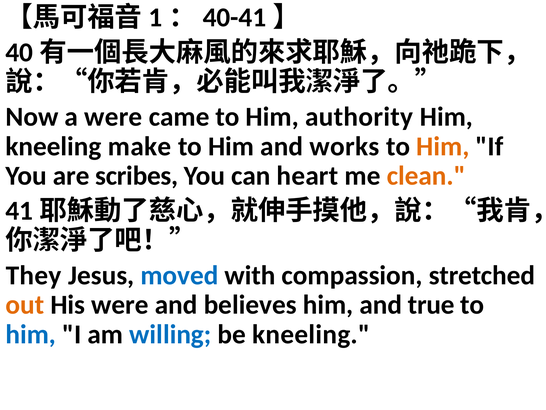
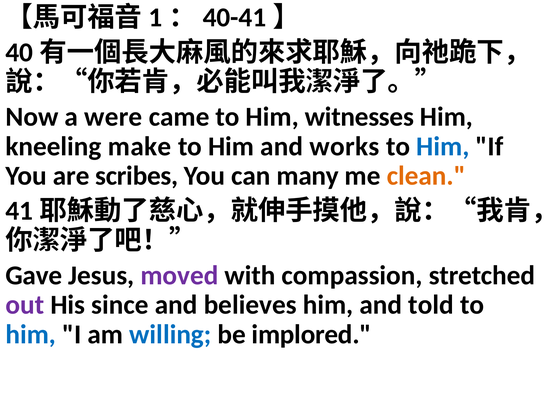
authority: authority -> witnesses (359, 117)
Him colour: orange -> blue (443, 146)
heart: heart -> many (308, 176)
They: They -> Gave (34, 275)
moved colour: blue -> purple (179, 275)
out colour: orange -> purple (25, 305)
His were: were -> since (120, 305)
true: true -> told (431, 305)
be kneeling: kneeling -> implored (311, 334)
